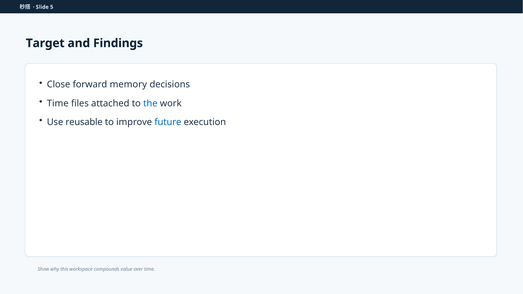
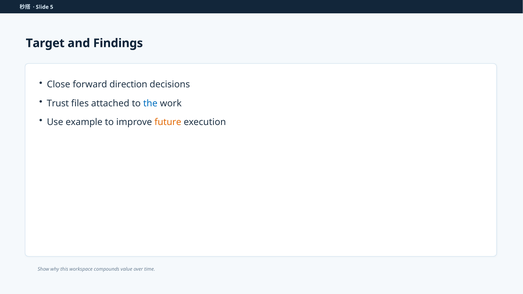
memory: memory -> direction (128, 85)
Time: Time -> Trust (58, 103)
reusable: reusable -> example (84, 122)
future colour: blue -> orange (168, 122)
